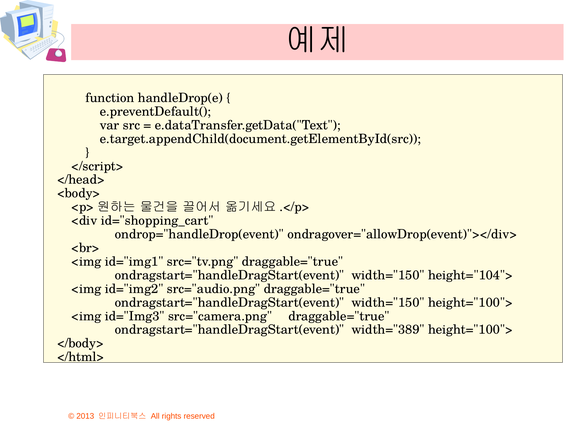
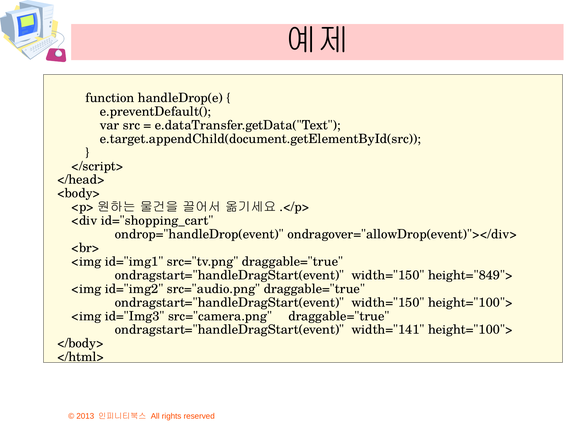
height="104">: height="104"> -> height="849"> (470, 276)
width="389: width="389 -> width="141 (388, 330)
